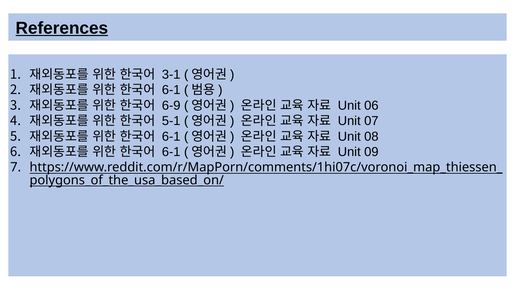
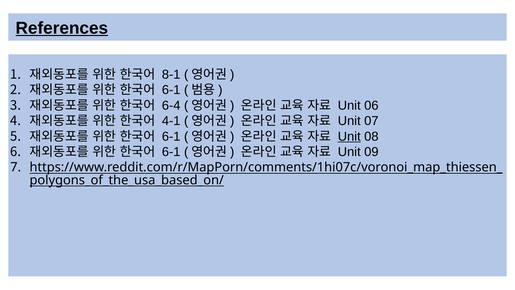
3-1: 3-1 -> 8-1 (171, 75)
6-9: 6-9 -> 6-4 (171, 105)
5-1: 5-1 -> 4-1 (171, 121)
Unit underline: none -> present (349, 136)
